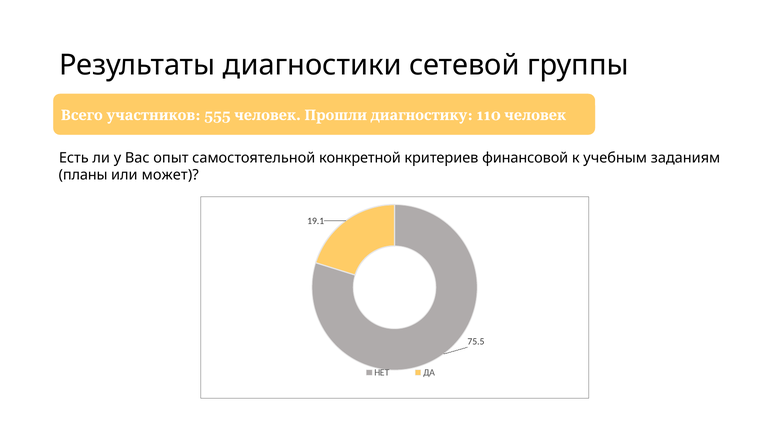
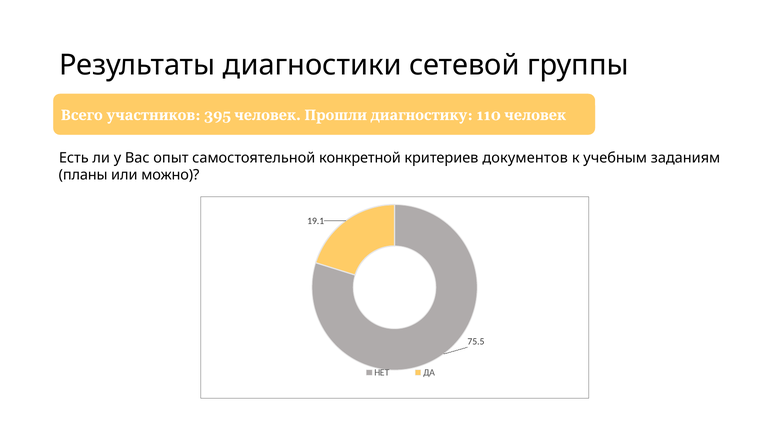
555: 555 -> 395 (218, 115)
финансовой: финансовой -> документов (525, 158)
может: может -> можно (170, 175)
